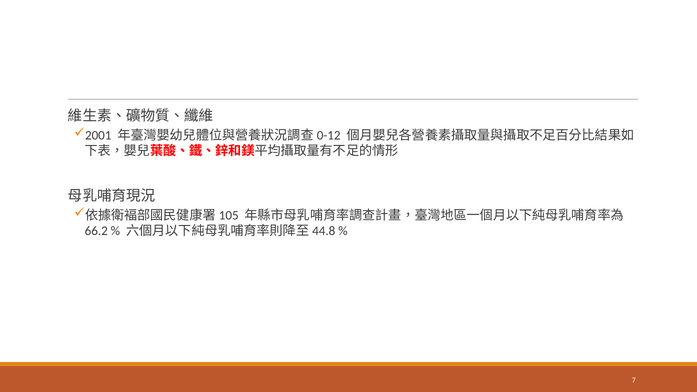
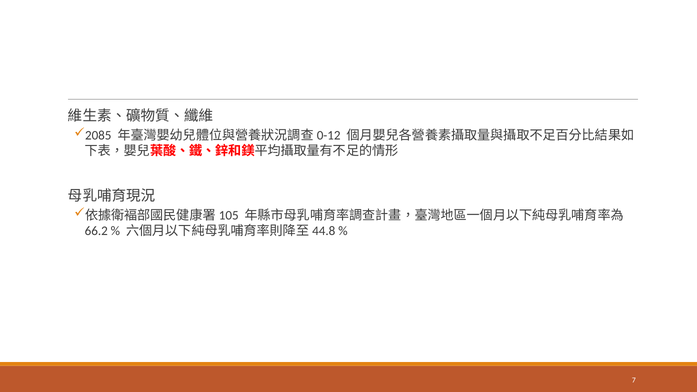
2001: 2001 -> 2085 (98, 135)
